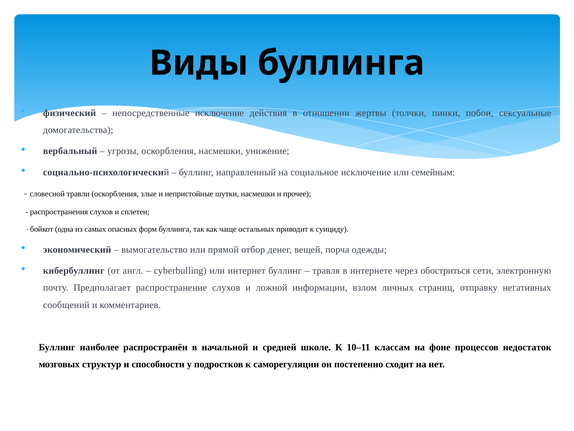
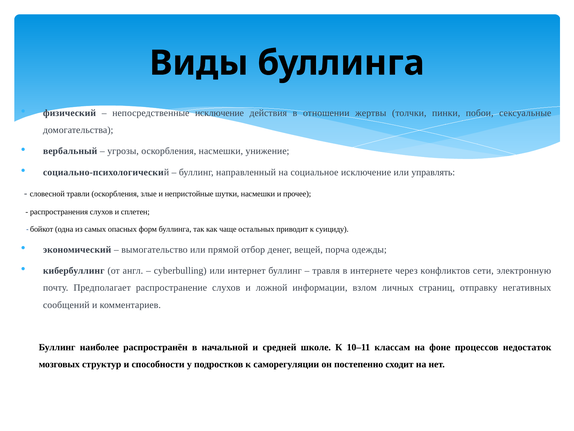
семейным: семейным -> управлять (433, 172)
обостриться: обостриться -> конфликтов (445, 270)
